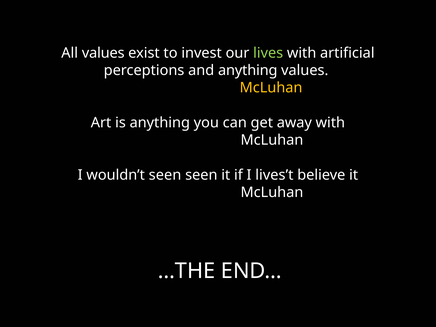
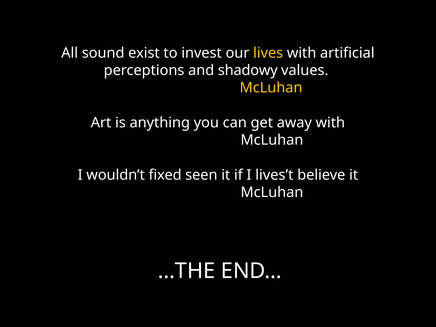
All values: values -> sound (103, 53)
lives colour: light green -> yellow (268, 53)
and anything: anything -> shadowy (248, 70)
wouldn’t seen: seen -> fixed (165, 175)
